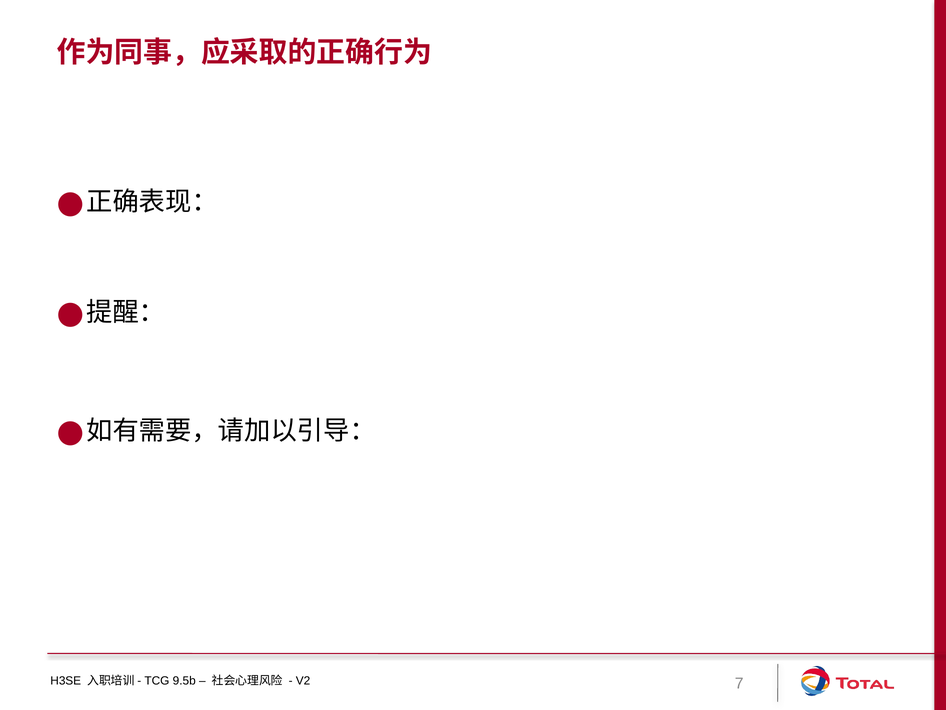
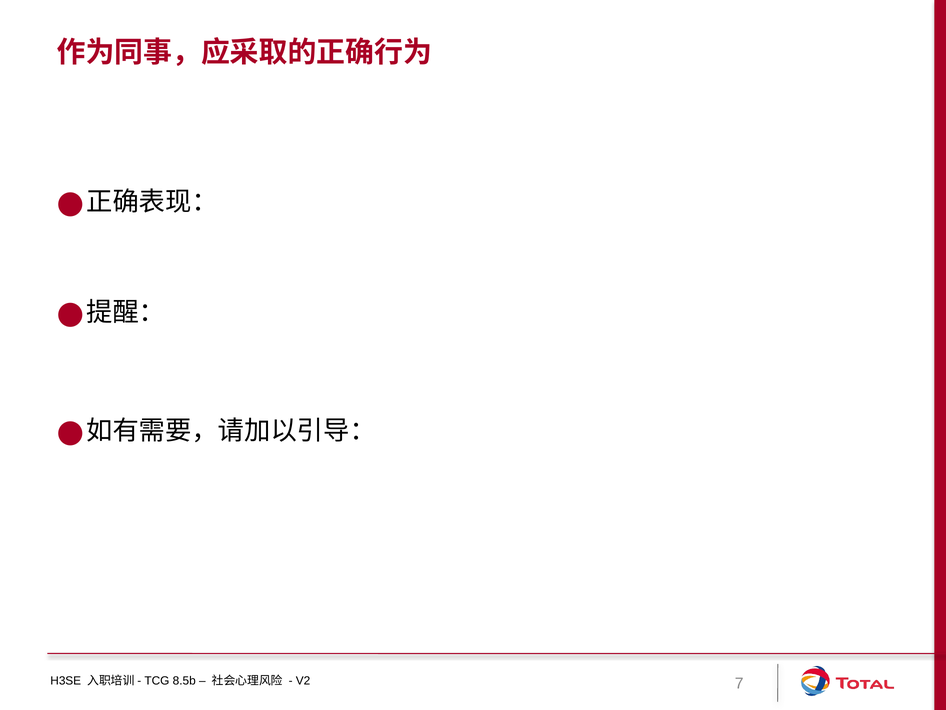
9.5b: 9.5b -> 8.5b (184, 680)
